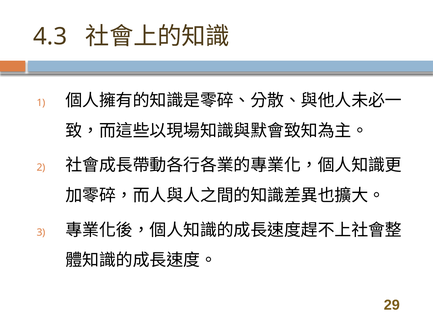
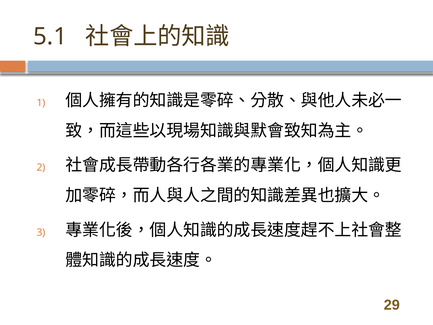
4.3: 4.3 -> 5.1 (50, 37)
